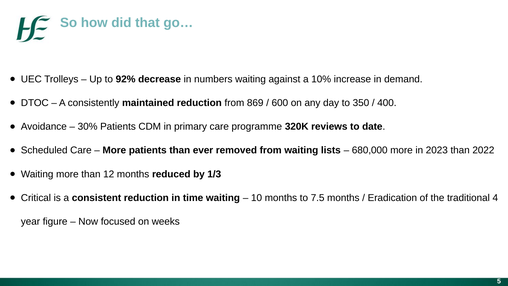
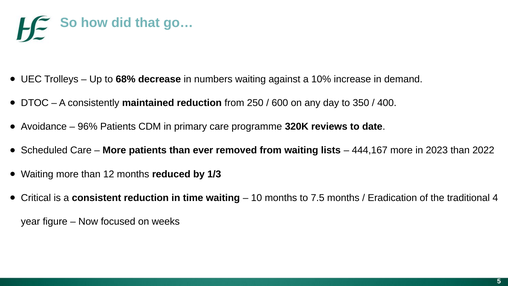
92%: 92% -> 68% (126, 79)
869: 869 -> 250 (255, 103)
30%: 30% -> 96% (88, 127)
680,000: 680,000 -> 444,167 (370, 150)
